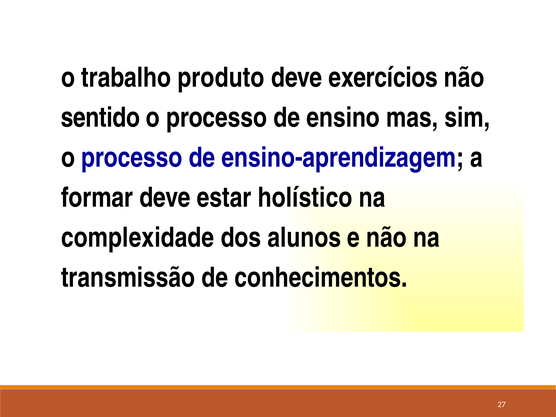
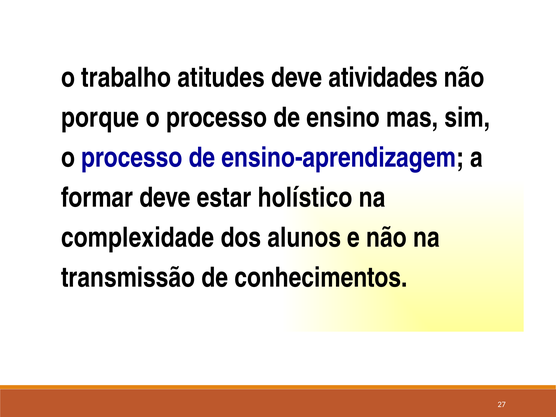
produto: produto -> atitudes (221, 78)
exercícios: exercícios -> atividades (383, 78)
sentido: sentido -> porque (100, 118)
